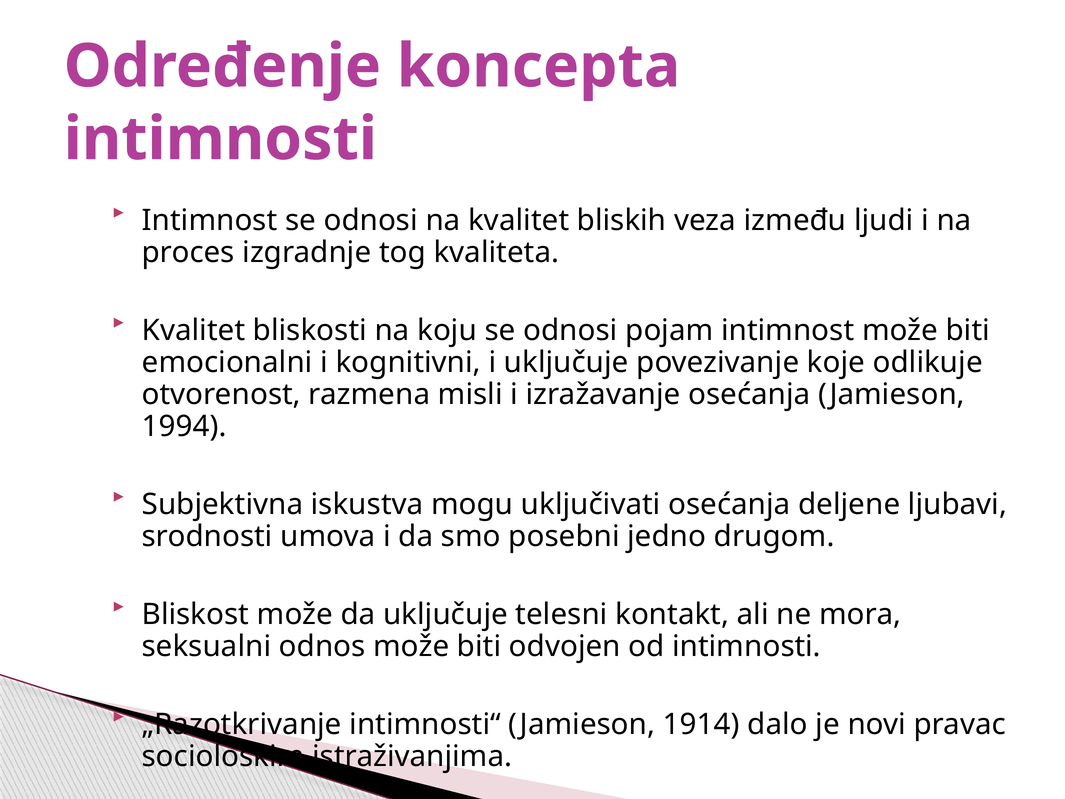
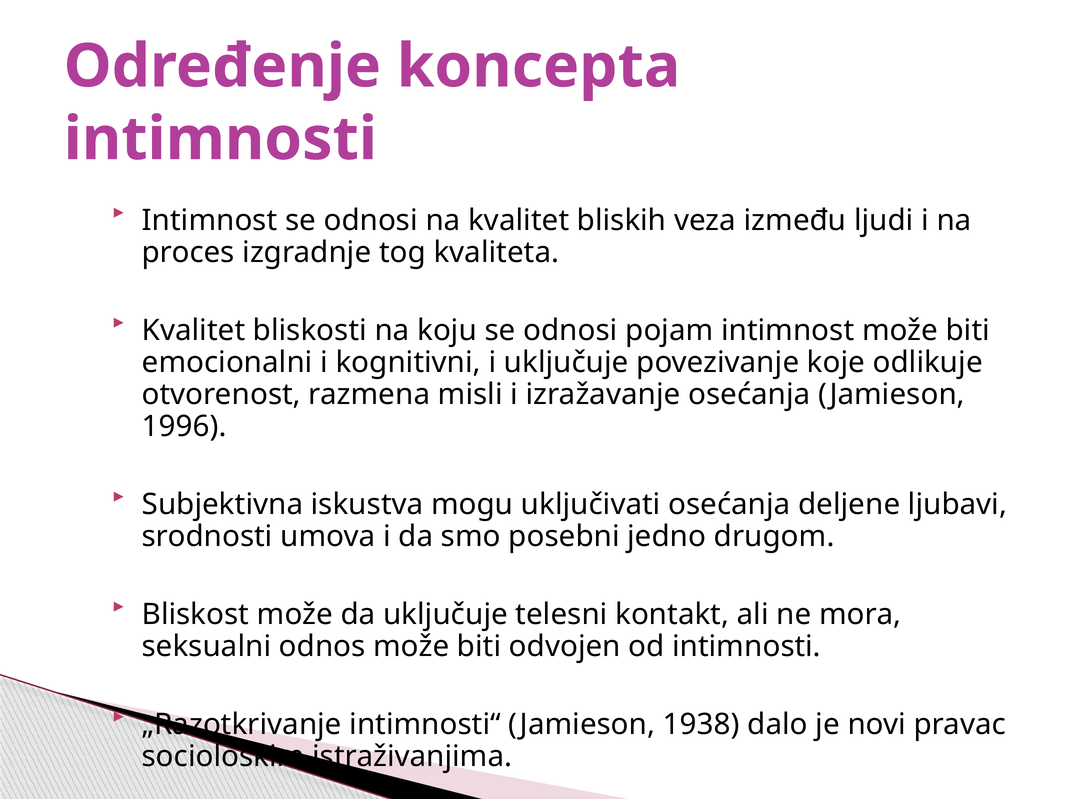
1994: 1994 -> 1996 (184, 426)
1914: 1914 -> 1938 (701, 724)
